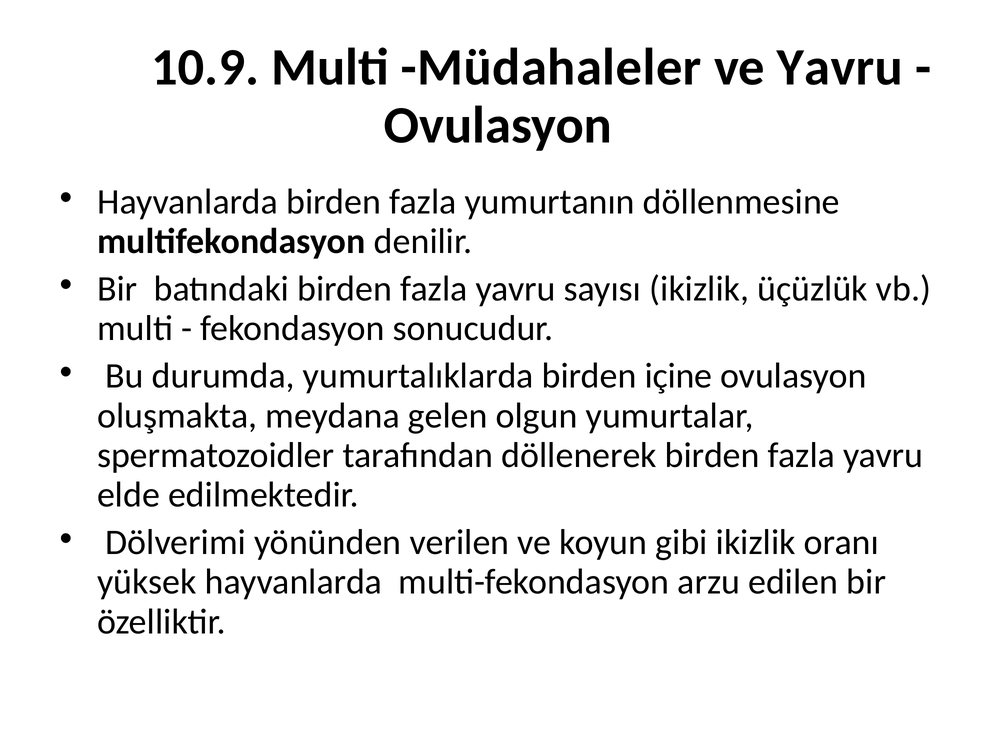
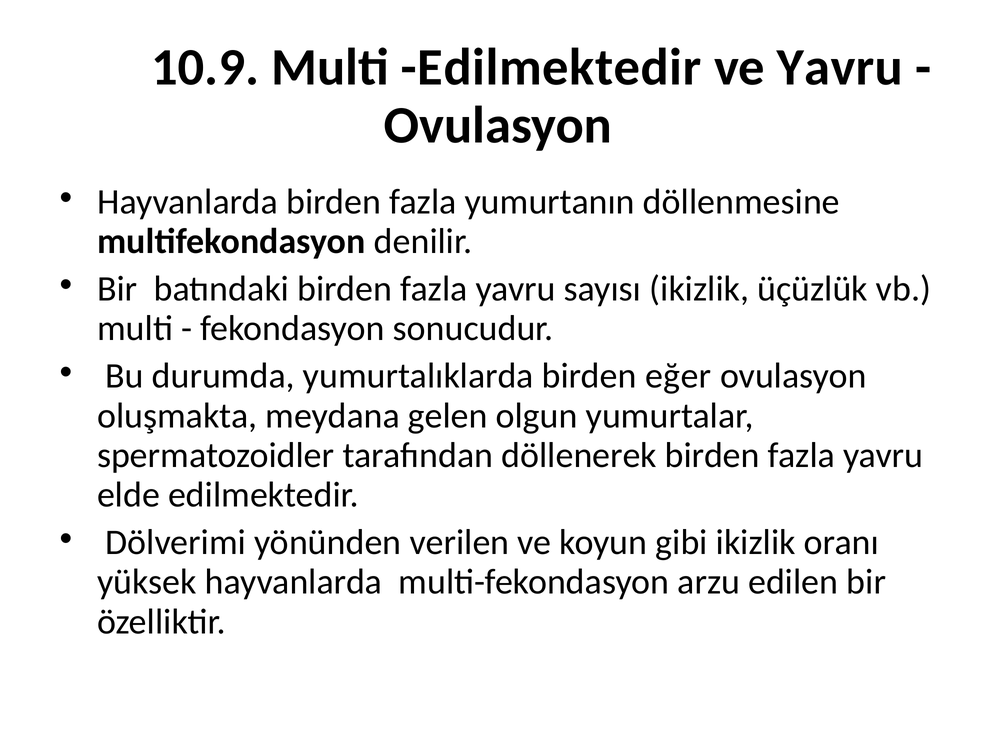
Multi Müdahaleler: Müdahaleler -> Edilmektedir (551, 68)
içine: içine -> eğer (678, 376)
